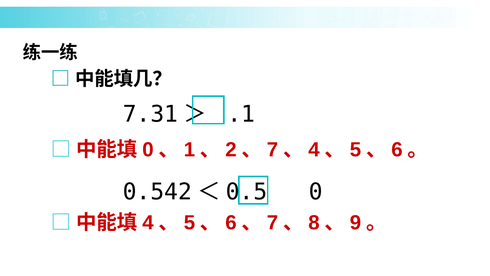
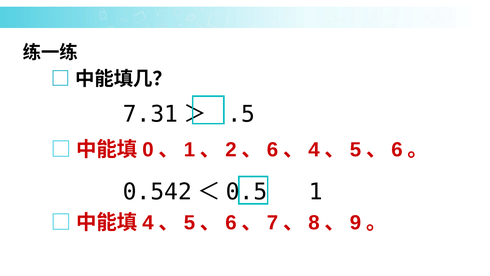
.1: .1 -> .5 (241, 114)
7: 7 -> 6 (272, 150)
0: 0 -> 1 (316, 191)
